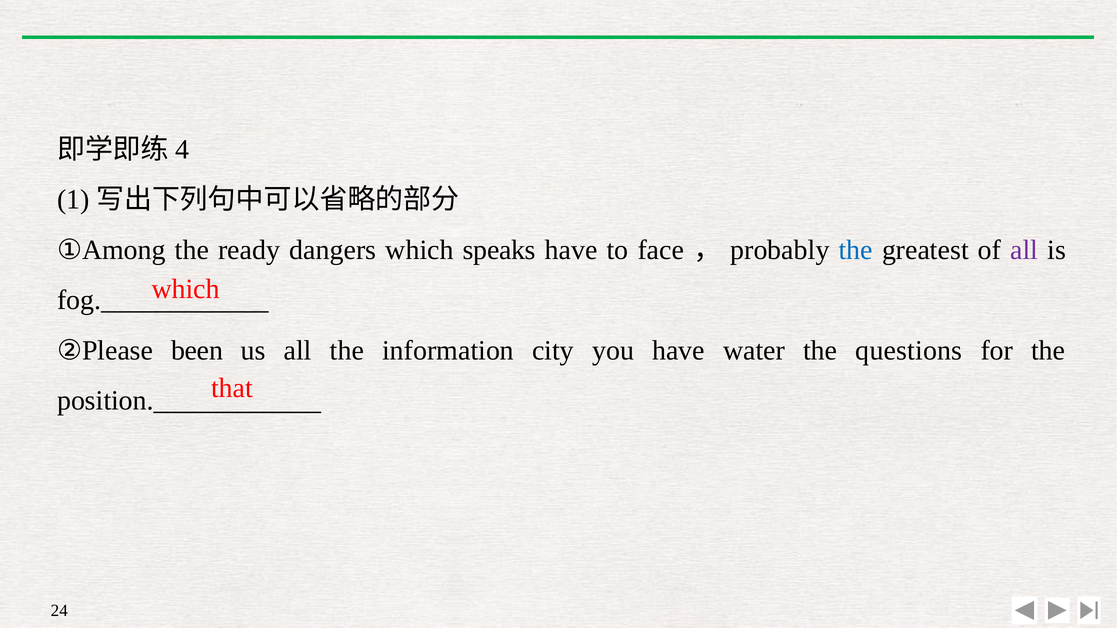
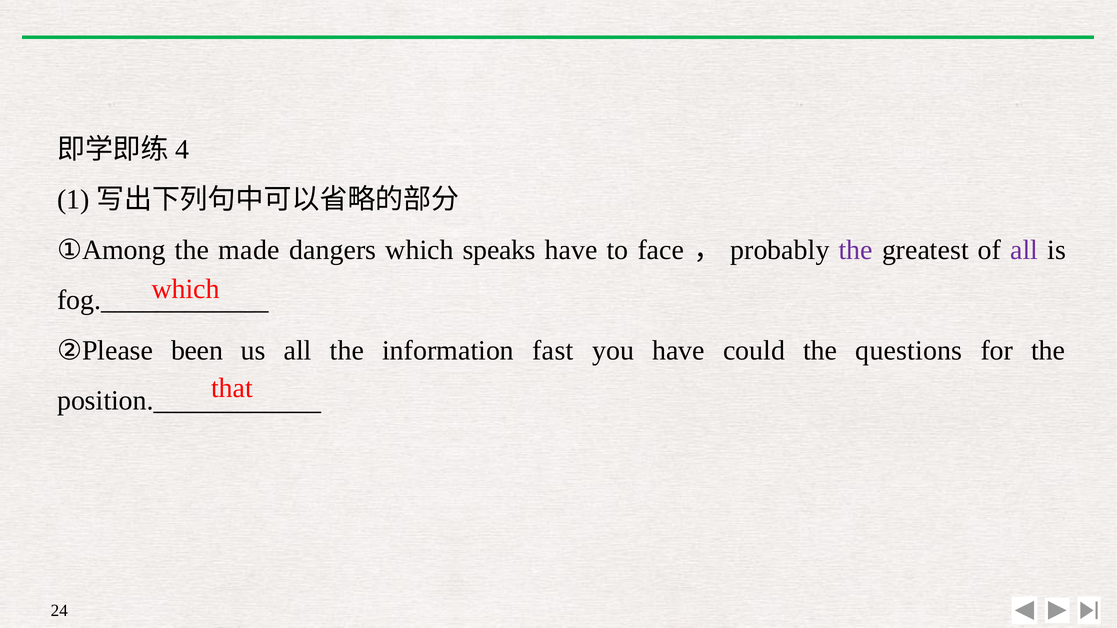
ready: ready -> made (249, 250)
the colour: blue -> purple (856, 250)
city: city -> fast (553, 351)
water: water -> could (754, 351)
